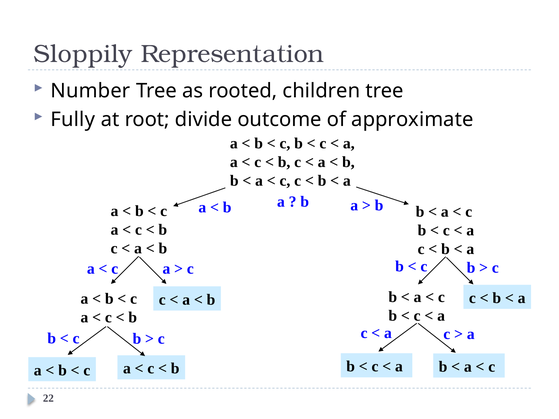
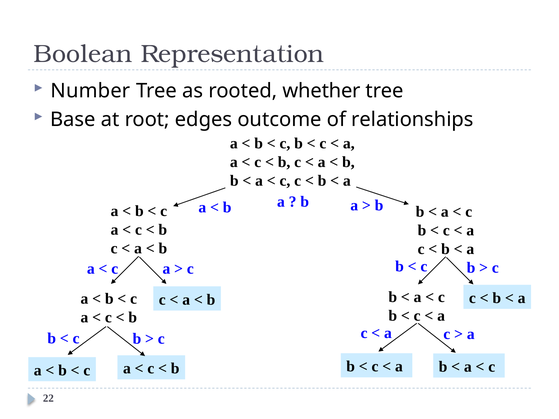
Sloppily: Sloppily -> Boolean (83, 54)
children: children -> whether (322, 91)
Fully: Fully -> Base (73, 120)
divide: divide -> edges (204, 120)
approximate: approximate -> relationships (412, 120)
